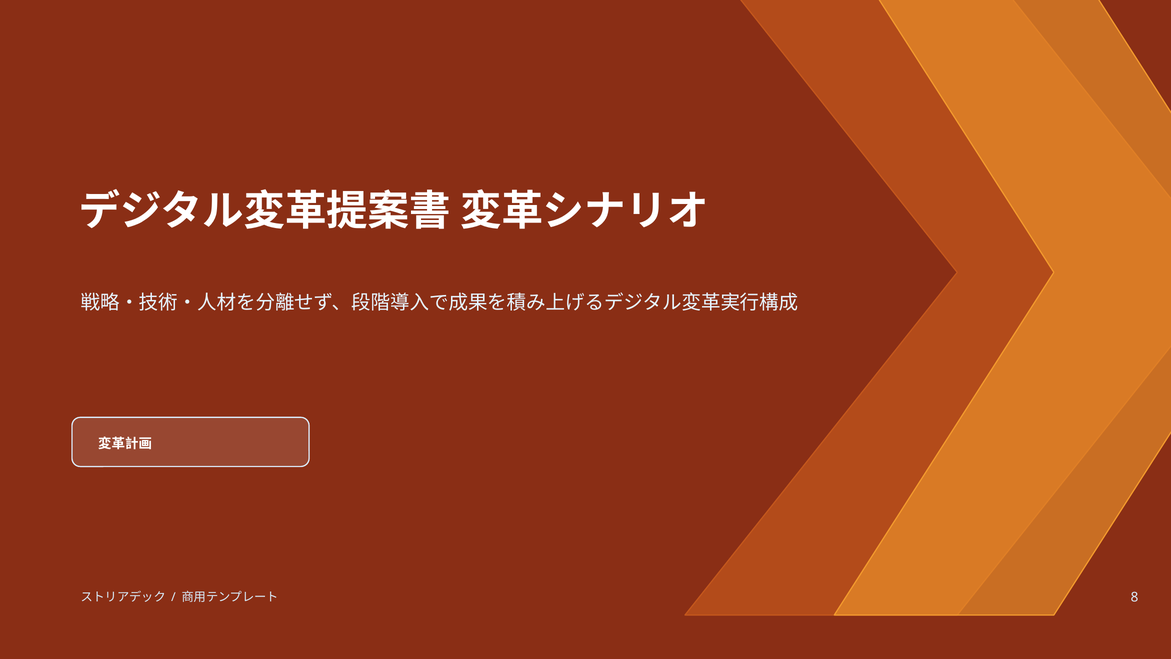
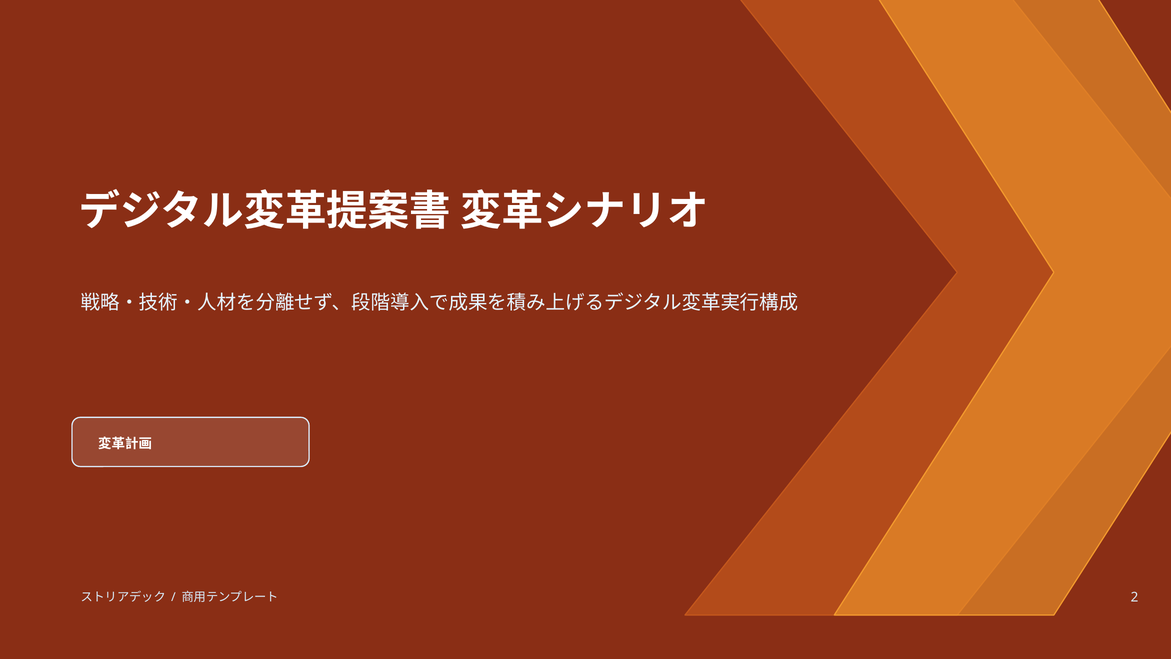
8: 8 -> 2 (1135, 597)
